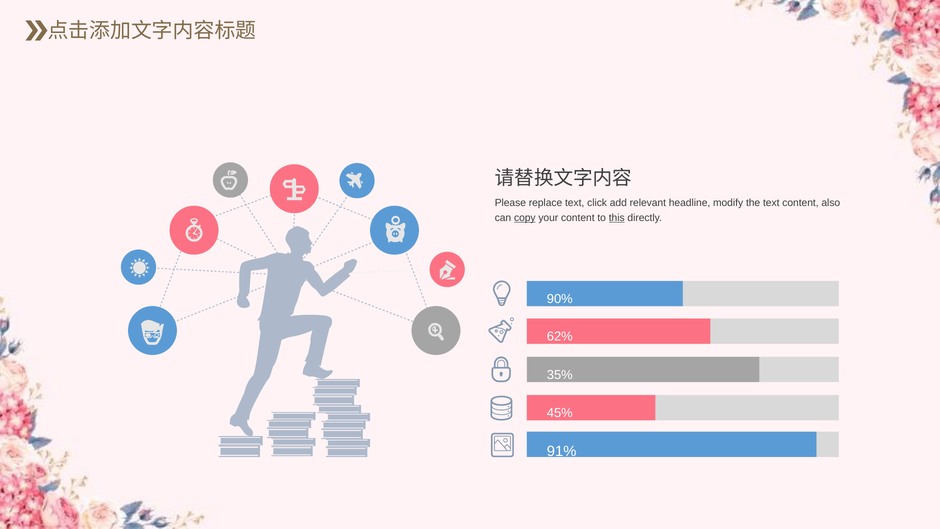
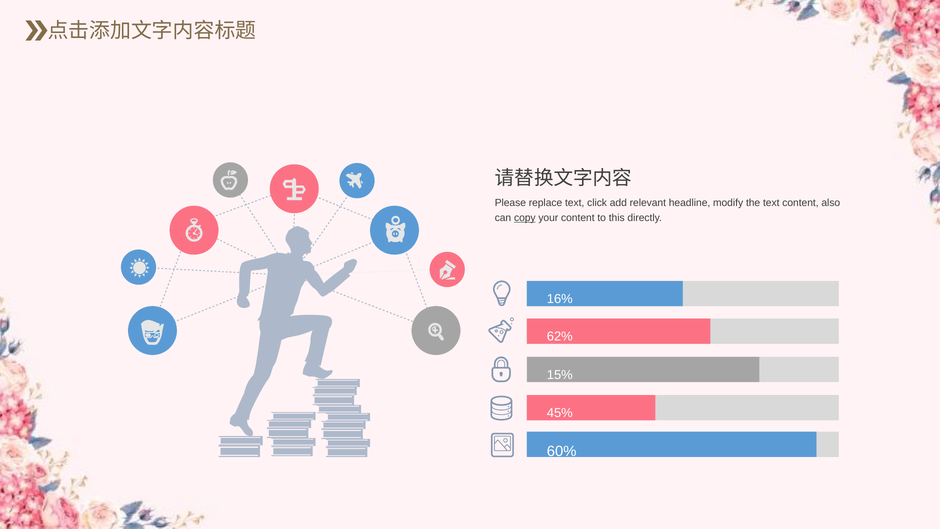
this underline: present -> none (617, 218)
90%: 90% -> 16% (560, 299)
35%: 35% -> 15% (560, 375)
91%: 91% -> 60% (562, 451)
